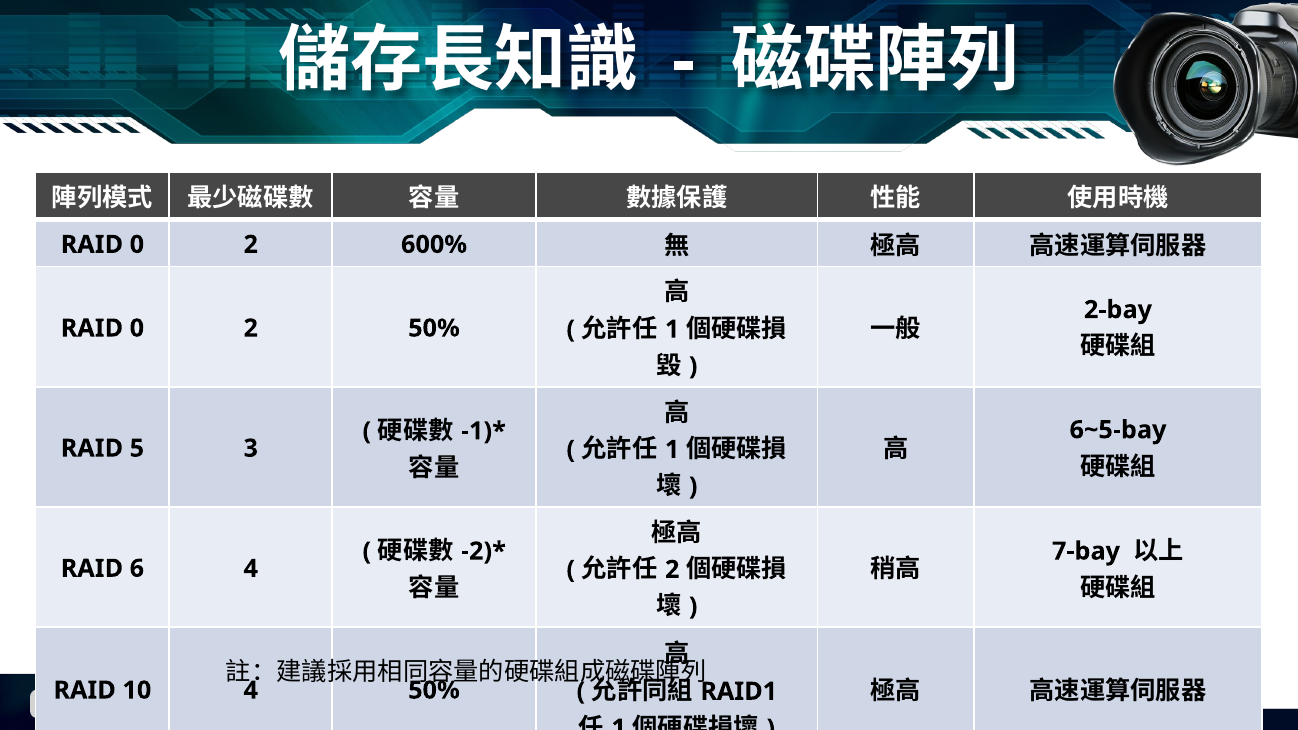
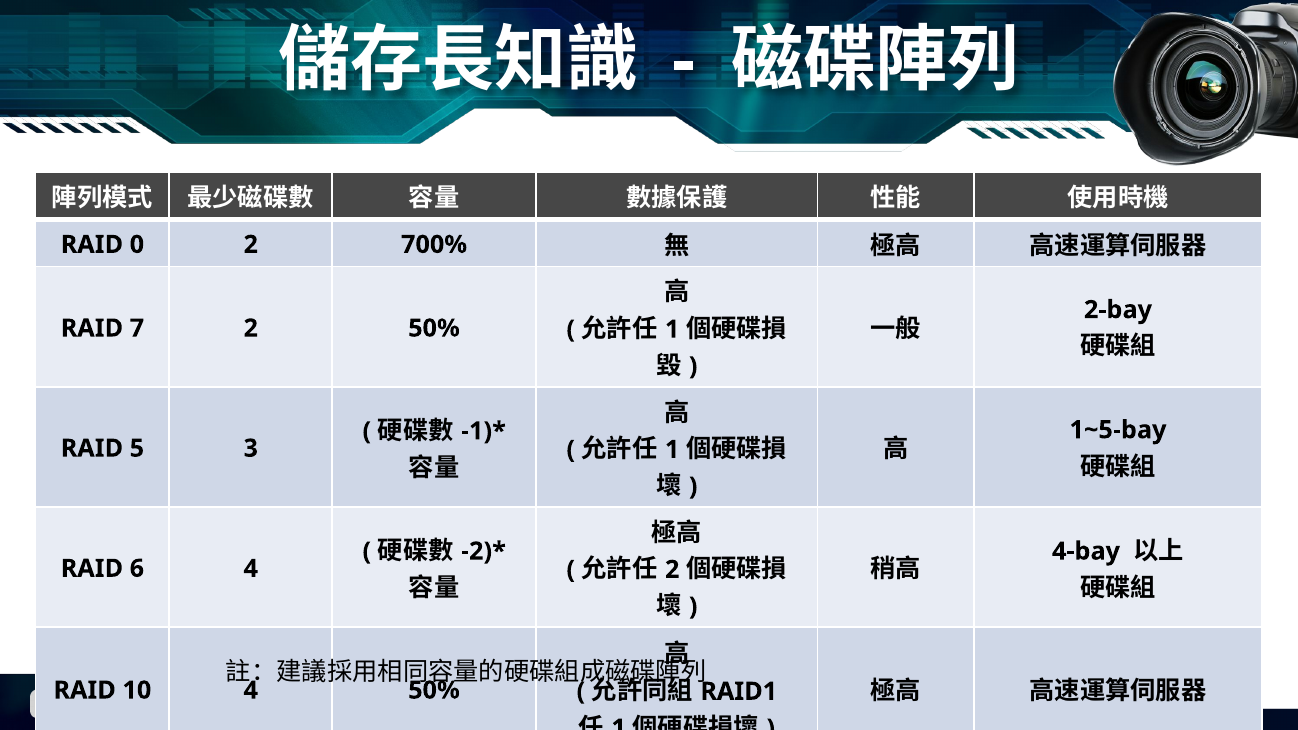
600%: 600% -> 700% (434, 245)
0: 0 -> 7 (137, 328)
6~5-bay: 6~5-bay -> 1~5-bay (1118, 430)
7-bay: 7-bay -> 4-bay (1086, 551)
